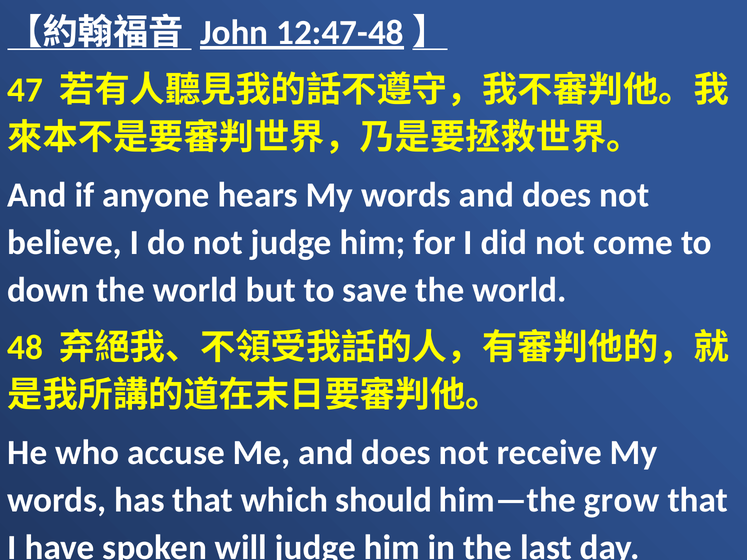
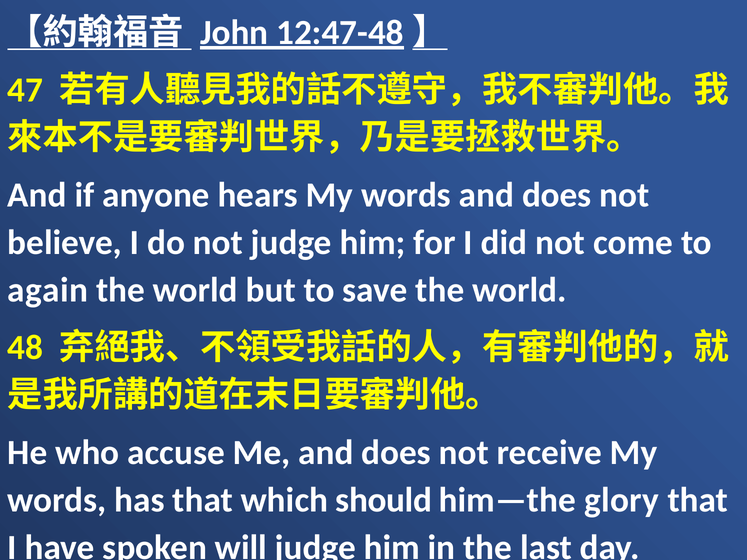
down: down -> again (48, 290)
grow: grow -> glory (622, 500)
